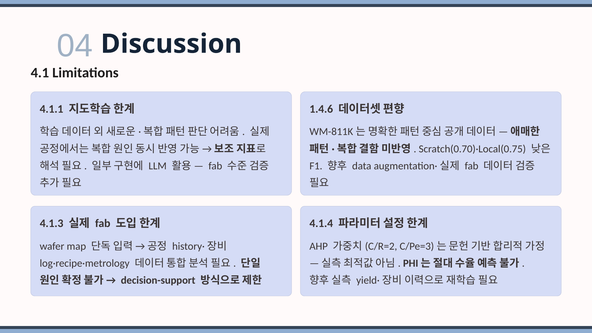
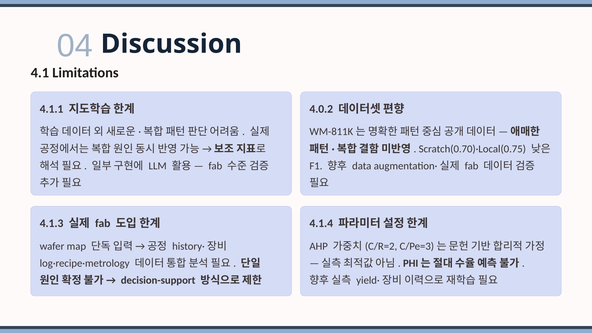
1.4.6: 1.4.6 -> 4.0.2 (321, 109)
